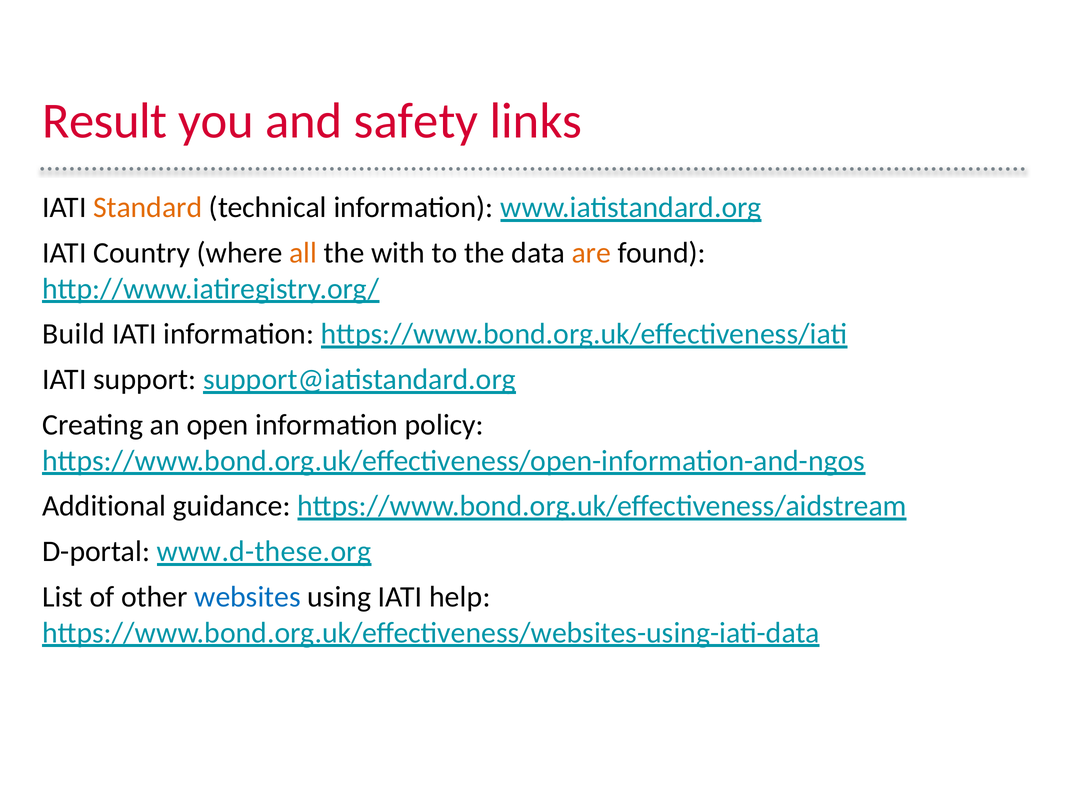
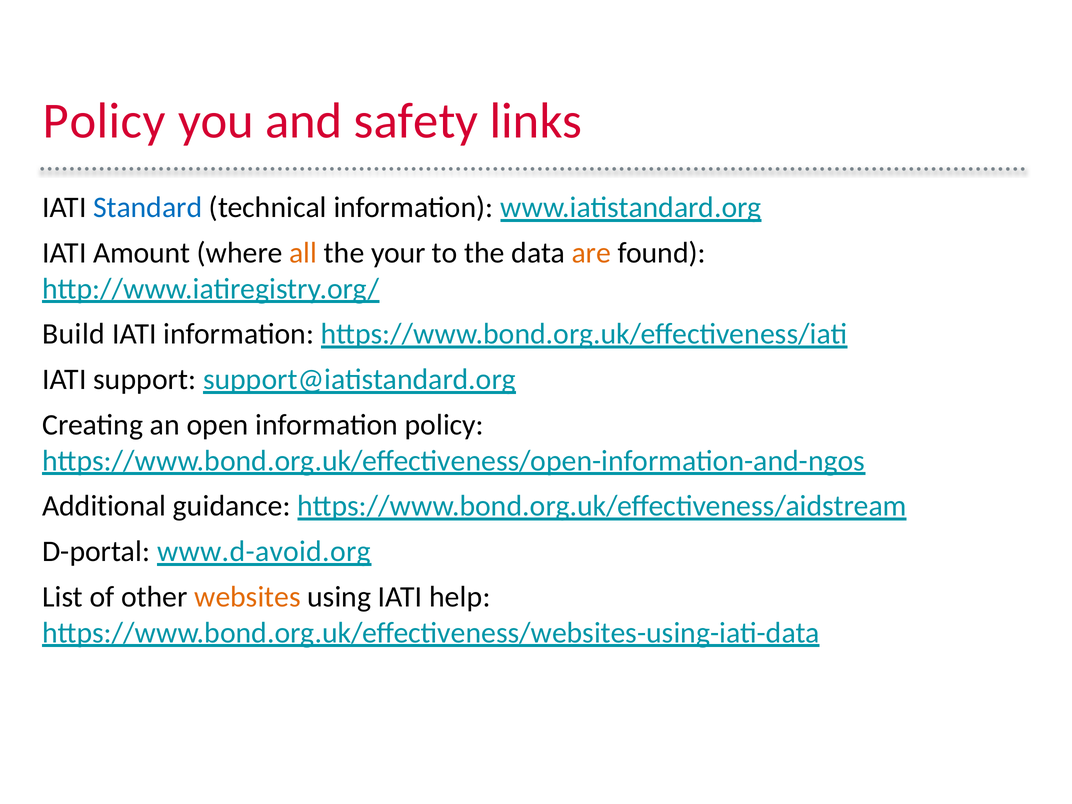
Result: Result -> Policy (104, 121)
Standard colour: orange -> blue (148, 208)
Country: Country -> Amount (142, 253)
with: with -> your (398, 253)
www.d-these.org: www.d-these.org -> www.d-avoid.org (264, 552)
websites colour: blue -> orange (248, 597)
